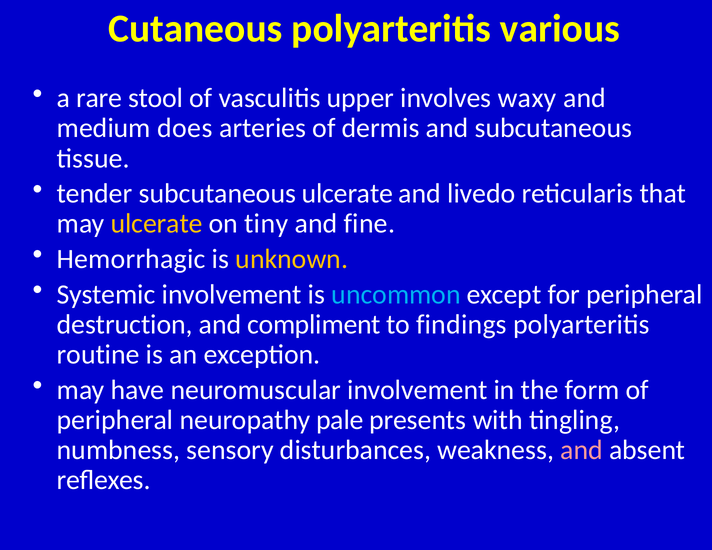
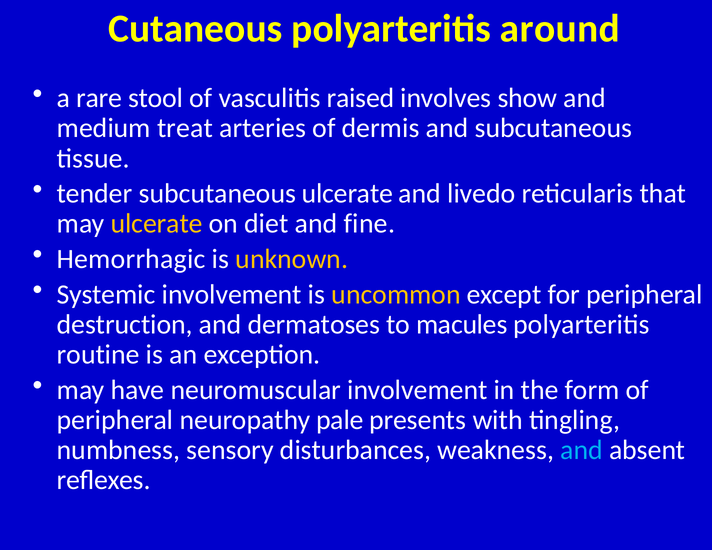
various: various -> around (560, 29)
upper: upper -> raised (361, 98)
waxy: waxy -> show (527, 98)
does: does -> treat (185, 128)
tiny: tiny -> diet (266, 224)
uncommon colour: light blue -> yellow (396, 294)
compliment: compliment -> dermatoses (314, 325)
findings: findings -> macules (462, 325)
and colour: pink -> light blue (582, 450)
